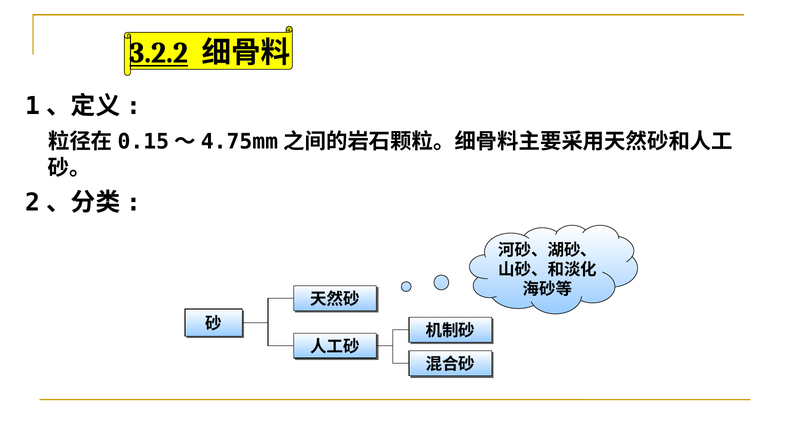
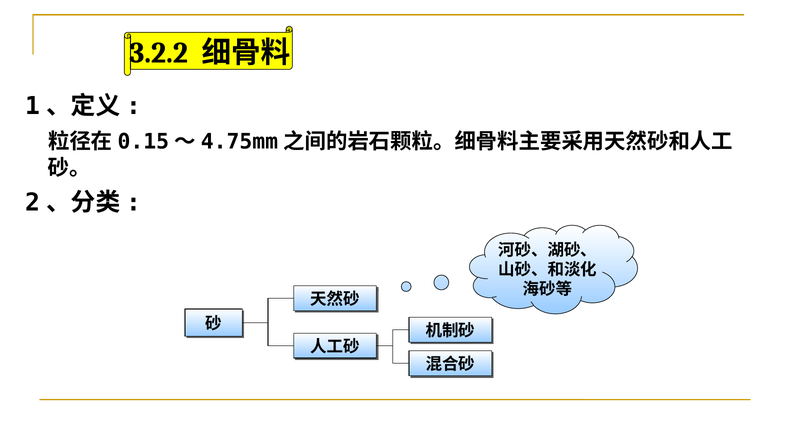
3.2.2 underline: present -> none (159, 53)
